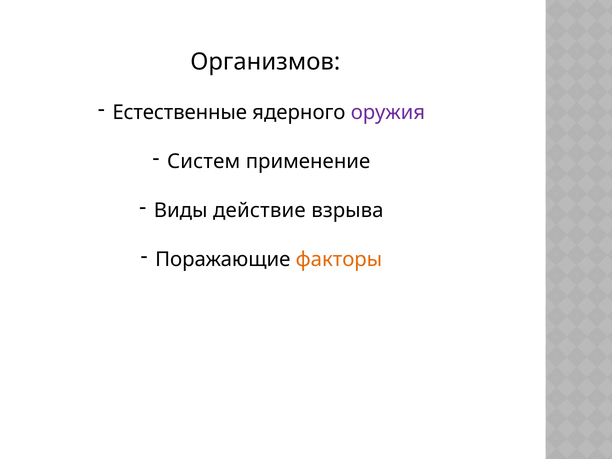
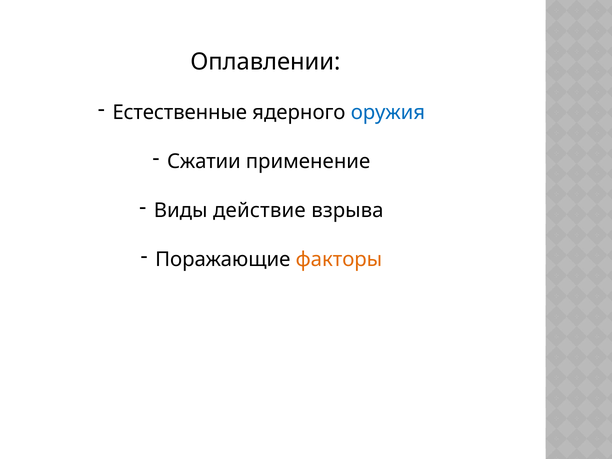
Организмов: Организмов -> Оплавлении (265, 62)
оружия colour: purple -> blue (388, 113)
Систем: Систем -> Сжатии (204, 162)
